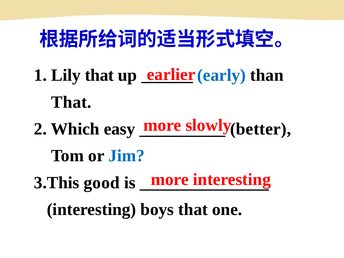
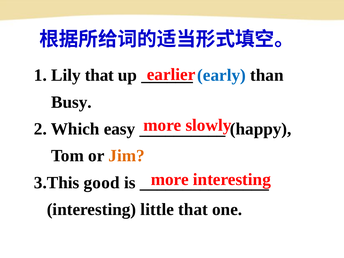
That: That -> Busy (71, 102)
better: better -> happy (261, 129)
Jim colour: blue -> orange (127, 156)
boys: boys -> little (157, 209)
